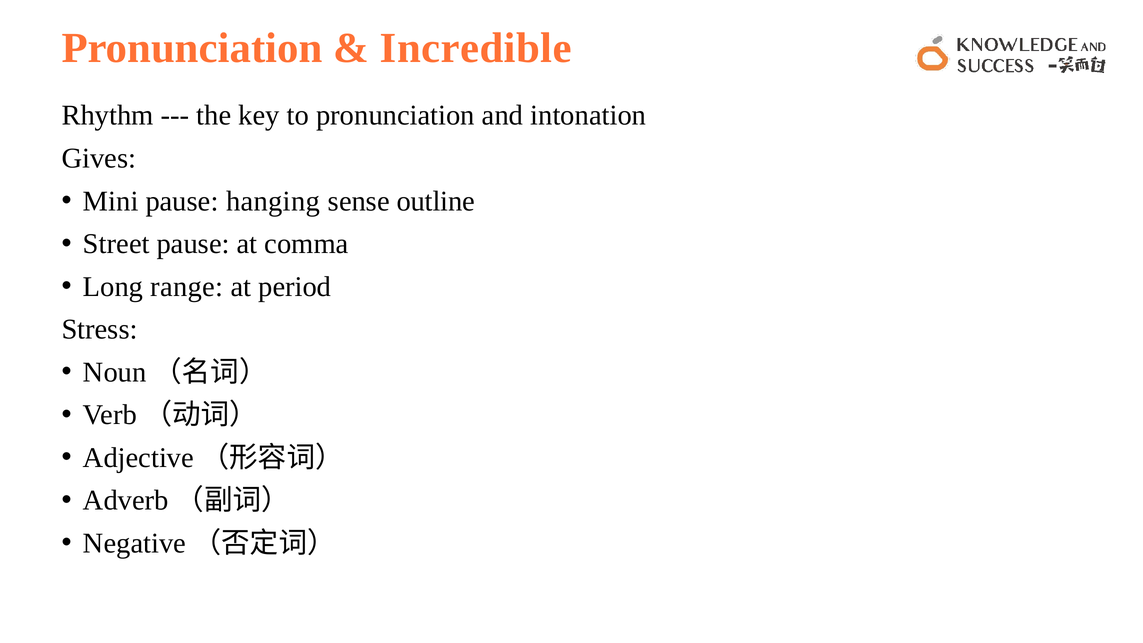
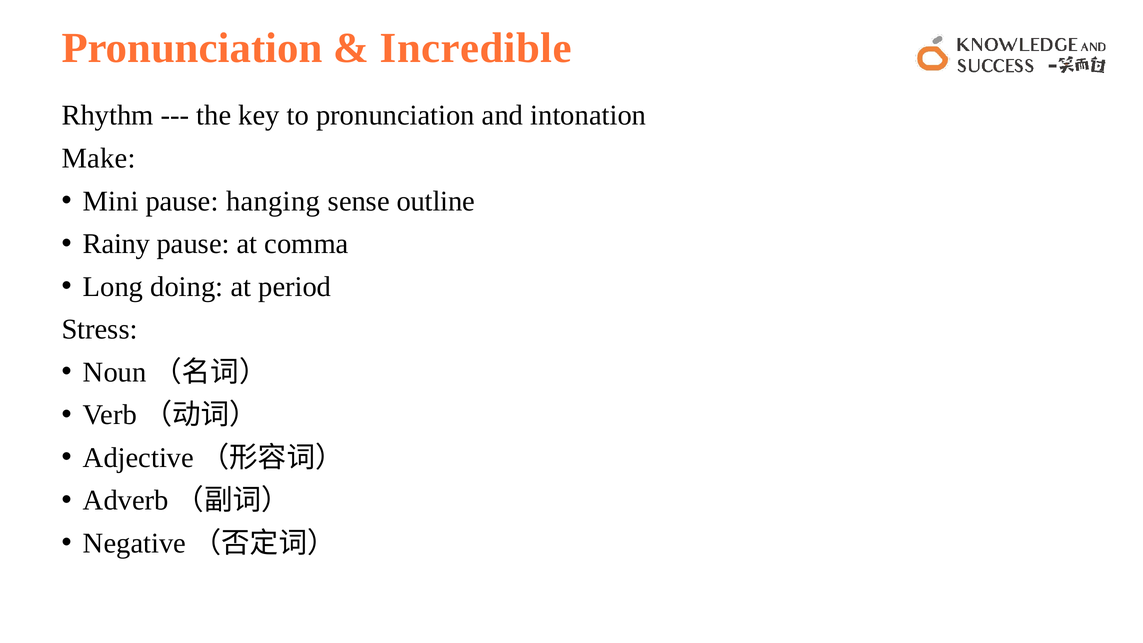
Gives: Gives -> Make (99, 158)
Street: Street -> Rainy (116, 244)
range: range -> doing (187, 287)
